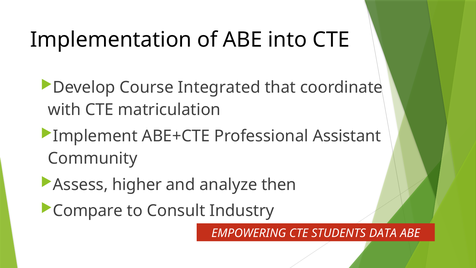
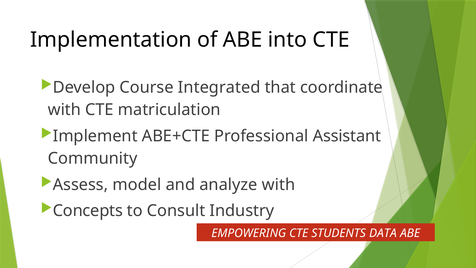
higher: higher -> model (137, 184)
analyze then: then -> with (279, 184)
Compare: Compare -> Concepts (88, 210)
